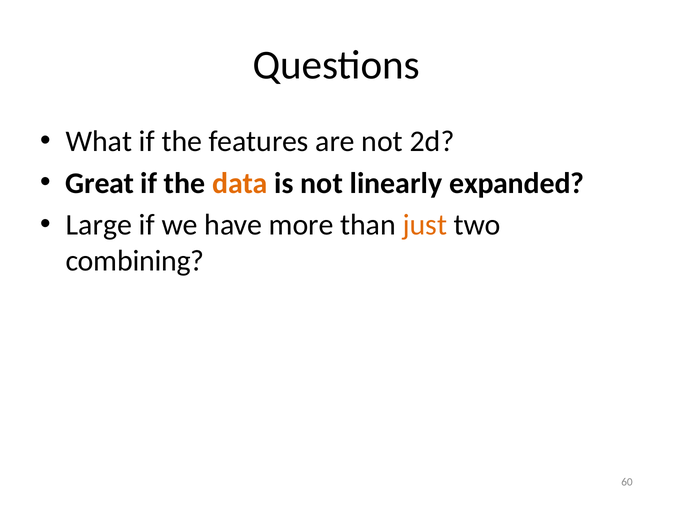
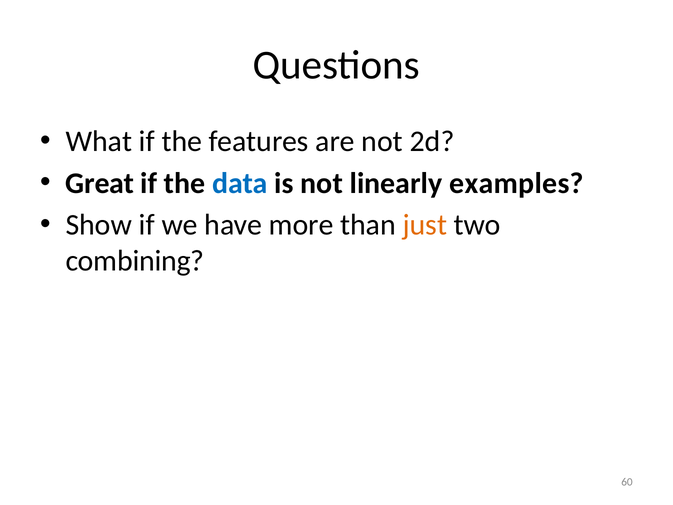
data colour: orange -> blue (240, 183)
expanded: expanded -> examples (516, 183)
Large: Large -> Show (99, 225)
